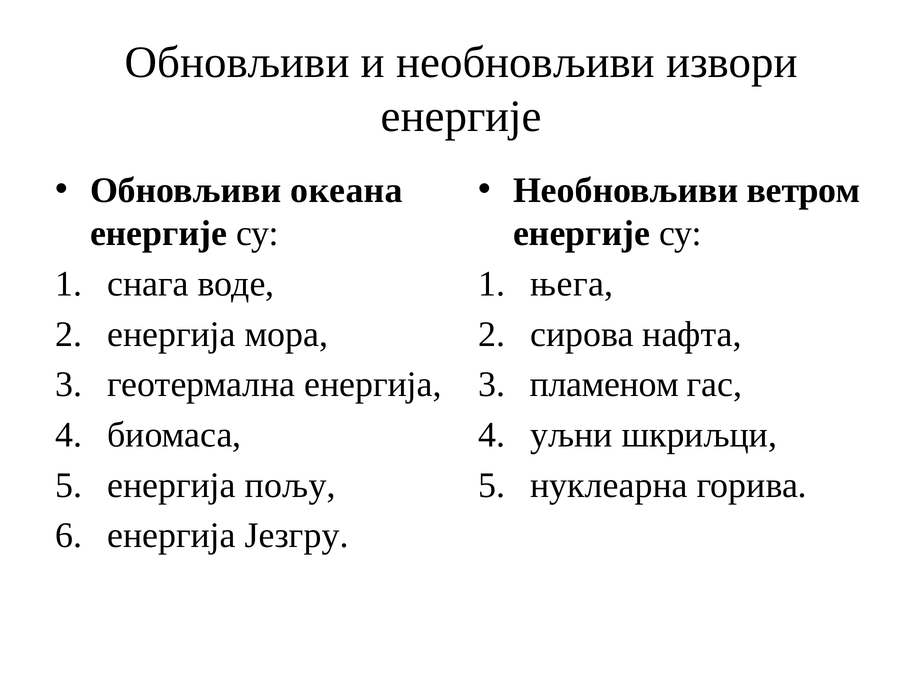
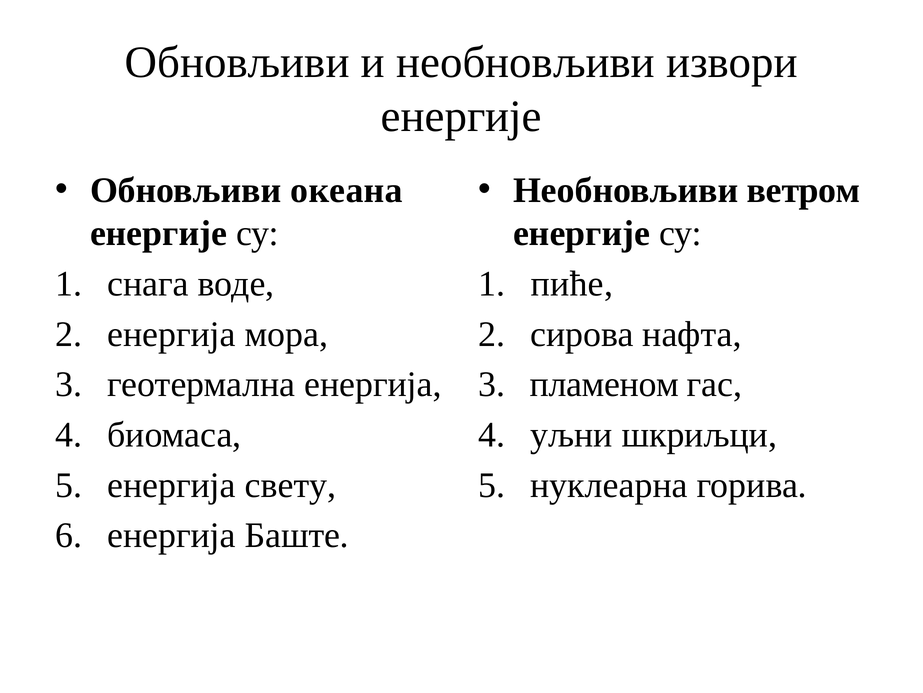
њега: њега -> пиће (572, 284)
пољу: пољу -> свету (290, 485)
Језгру: Језгру -> Баште (297, 535)
